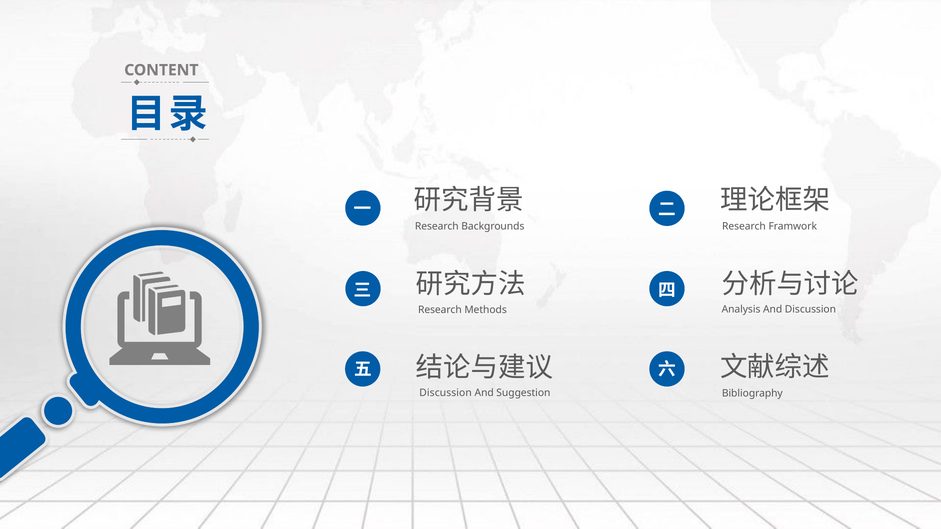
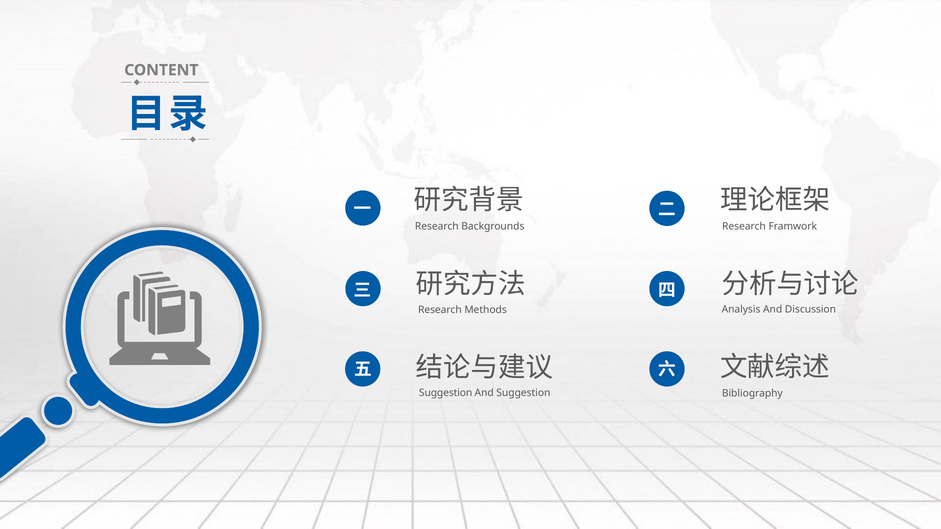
Discussion: Discussion -> Suggestion (446, 393)
